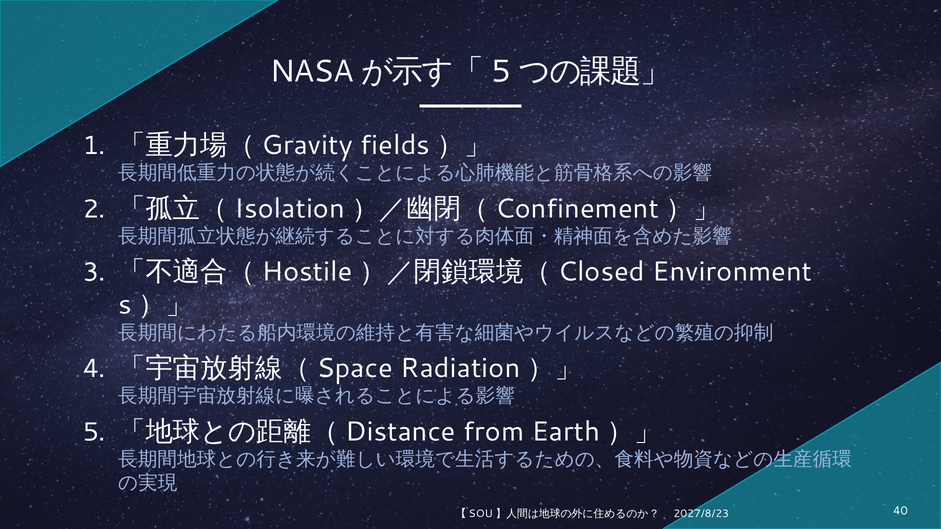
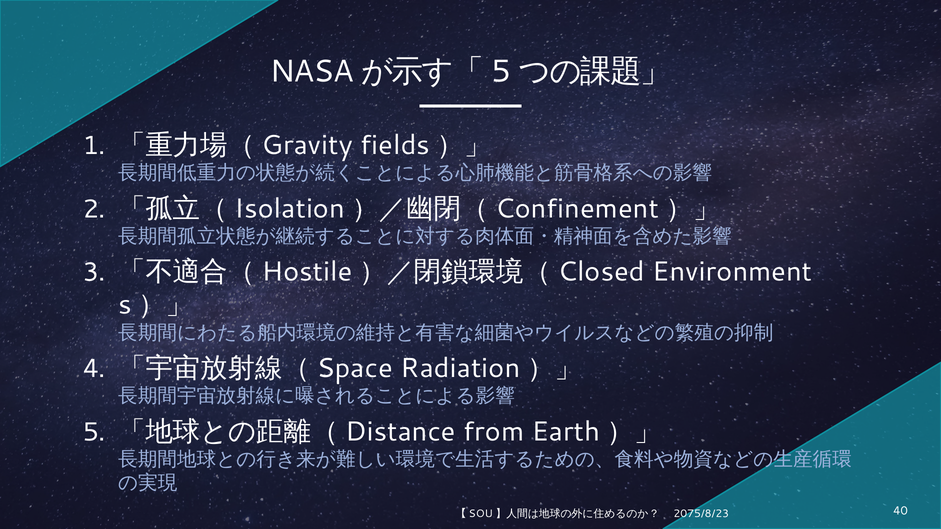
2027/8/23: 2027/8/23 -> 2075/8/23 (701, 514)
